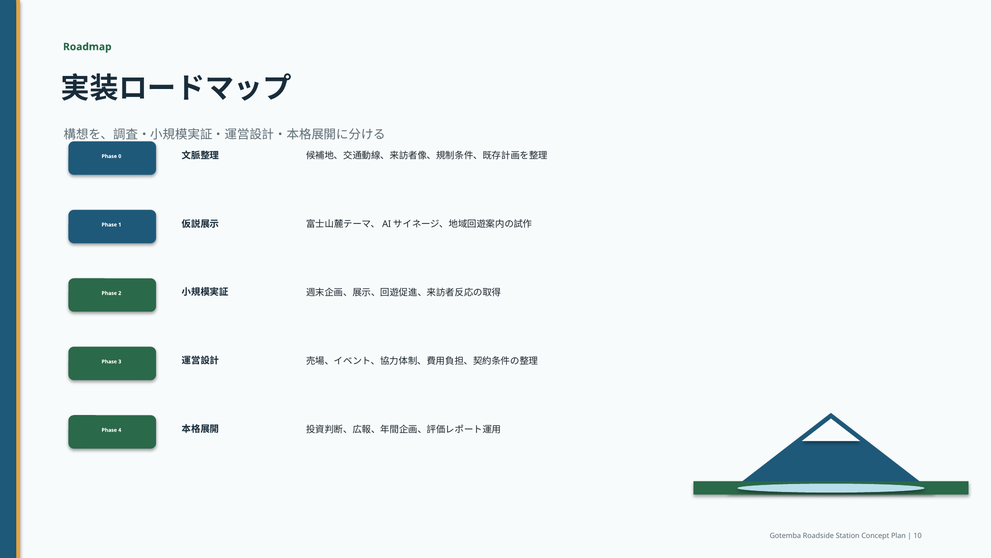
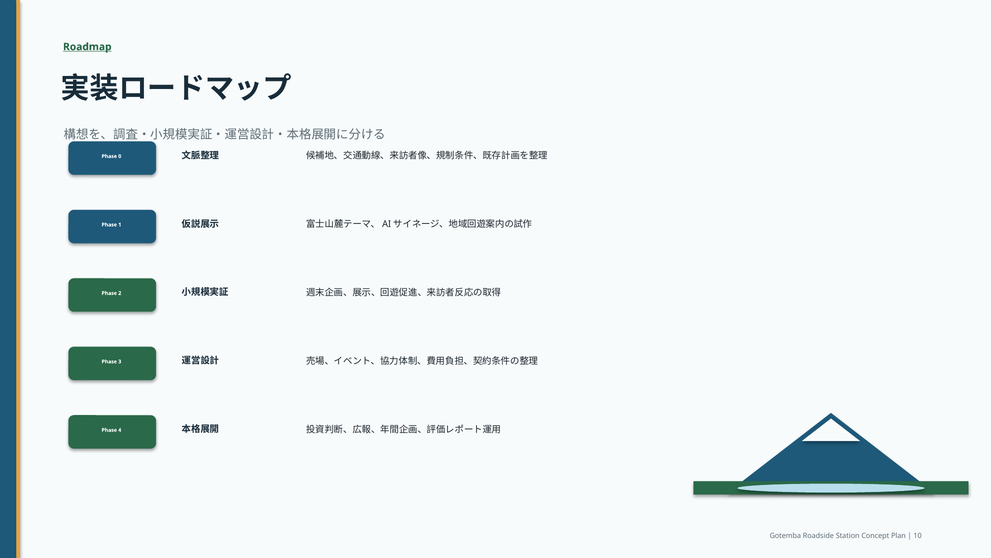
Roadmap underline: none -> present (87, 47)
